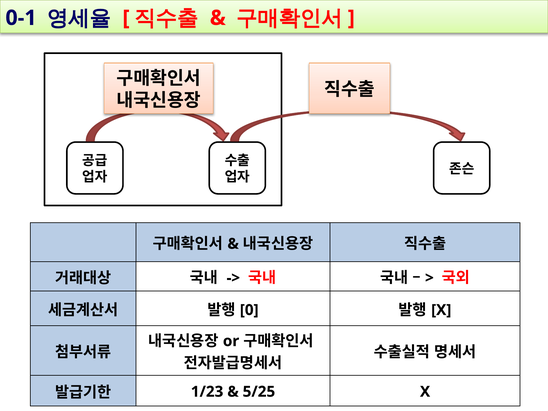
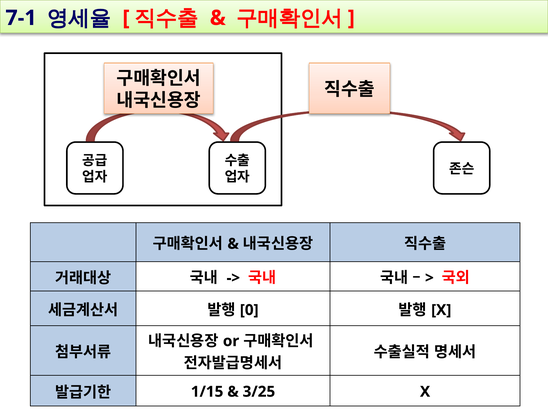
0-1: 0-1 -> 7-1 (21, 18)
1/23: 1/23 -> 1/15 (207, 392)
5/25: 5/25 -> 3/25 (259, 392)
